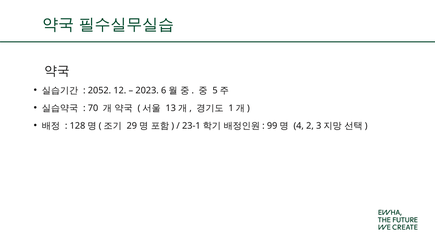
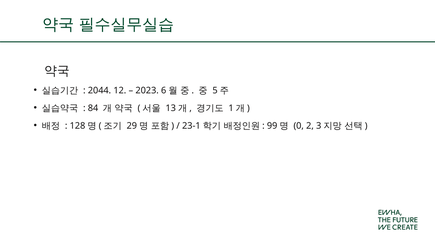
2052: 2052 -> 2044 (99, 90)
70: 70 -> 84 (93, 108)
4: 4 -> 0 (299, 126)
